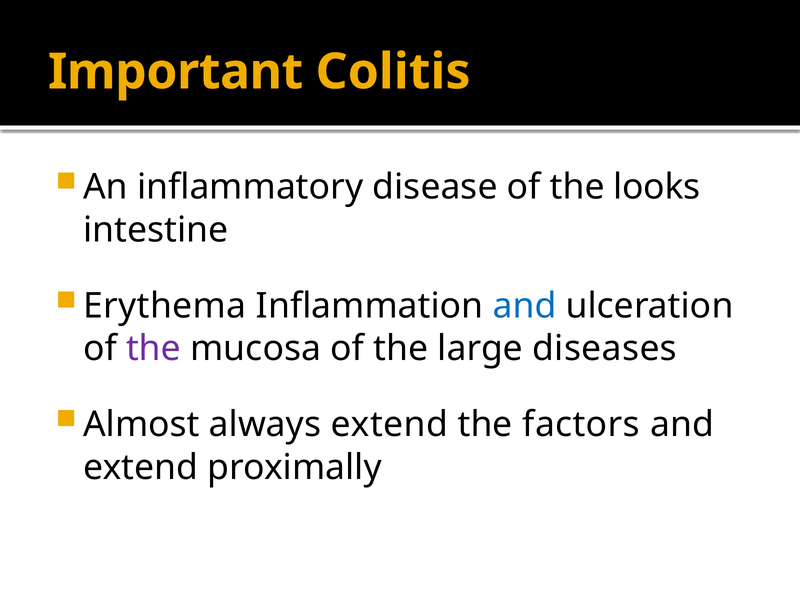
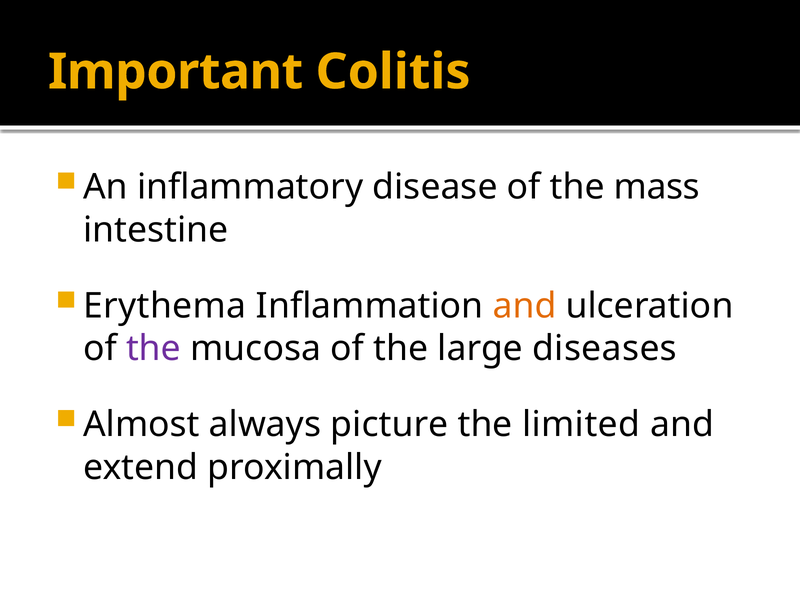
looks: looks -> mass (657, 187)
and colour: blue -> orange (525, 306)
always extend: extend -> picture (389, 425)
factors: factors -> limited (581, 425)
